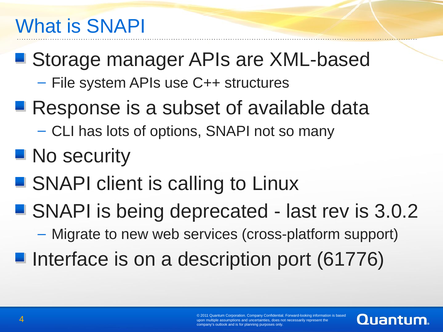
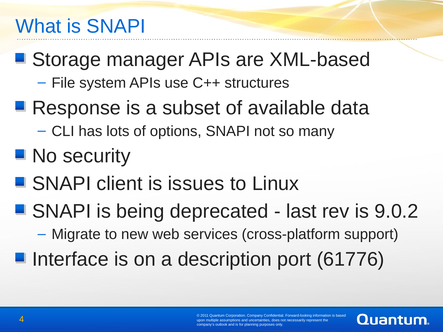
calling: calling -> issues (196, 184)
3.0.2: 3.0.2 -> 9.0.2 (396, 211)
